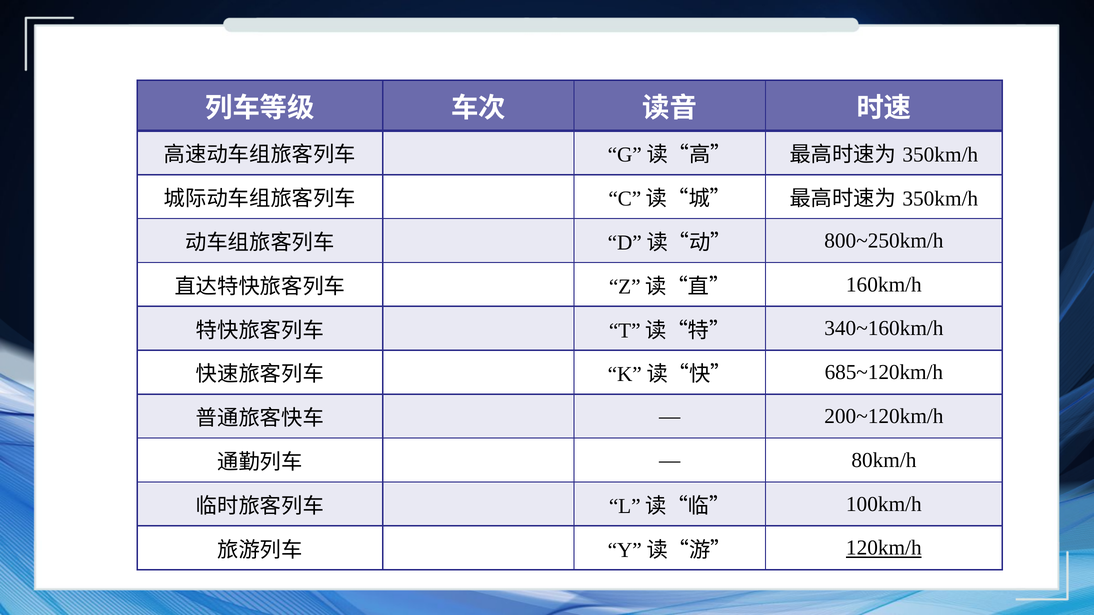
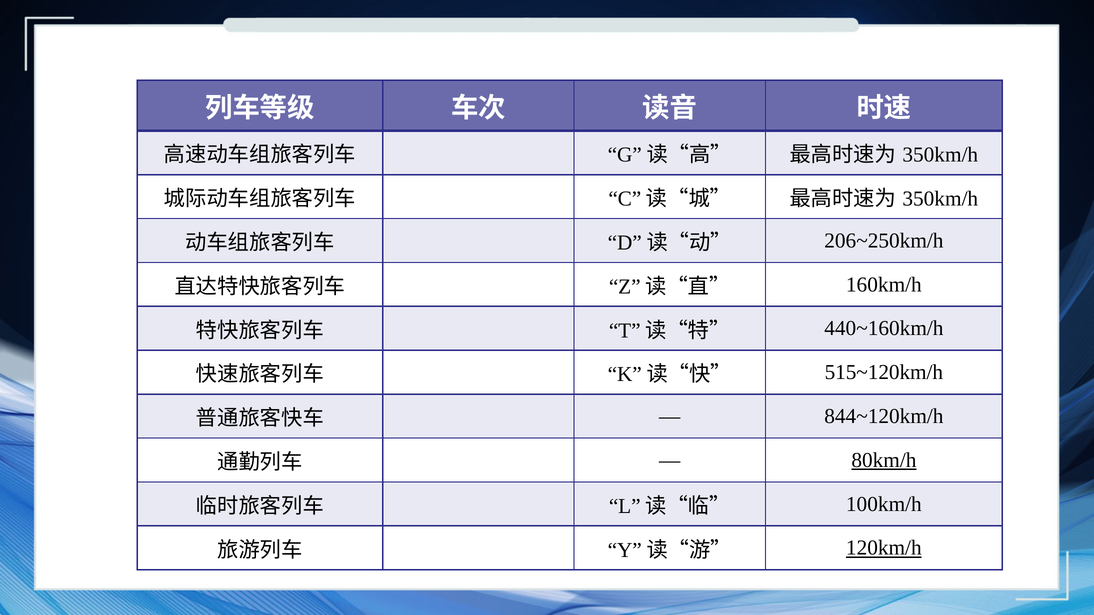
800~250km/h: 800~250km/h -> 206~250km/h (884, 241)
340~160km/h: 340~160km/h -> 440~160km/h (884, 329)
685~120km/h: 685~120km/h -> 515~120km/h (884, 373)
200~120km/h: 200~120km/h -> 844~120km/h (884, 417)
80km/h underline: none -> present (884, 460)
